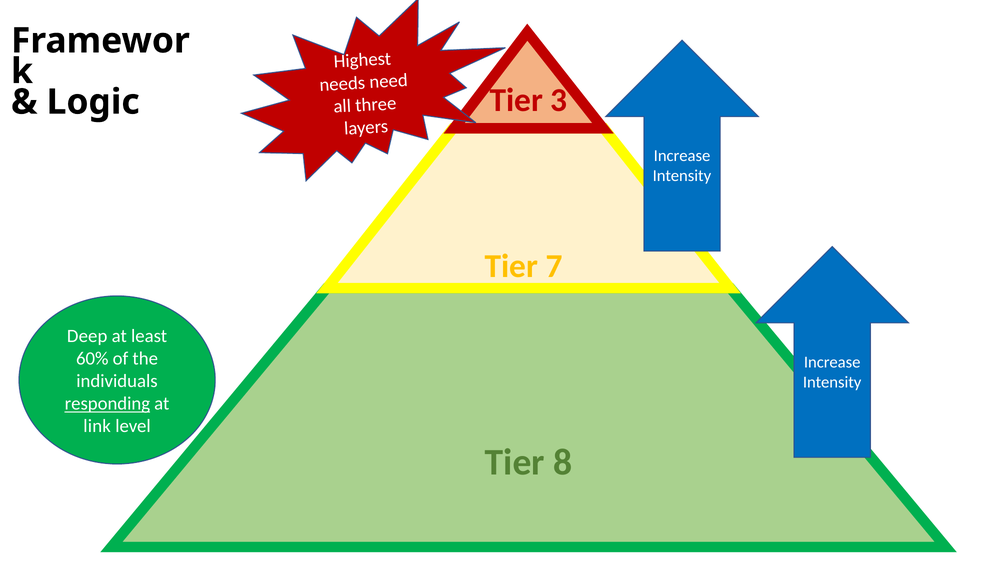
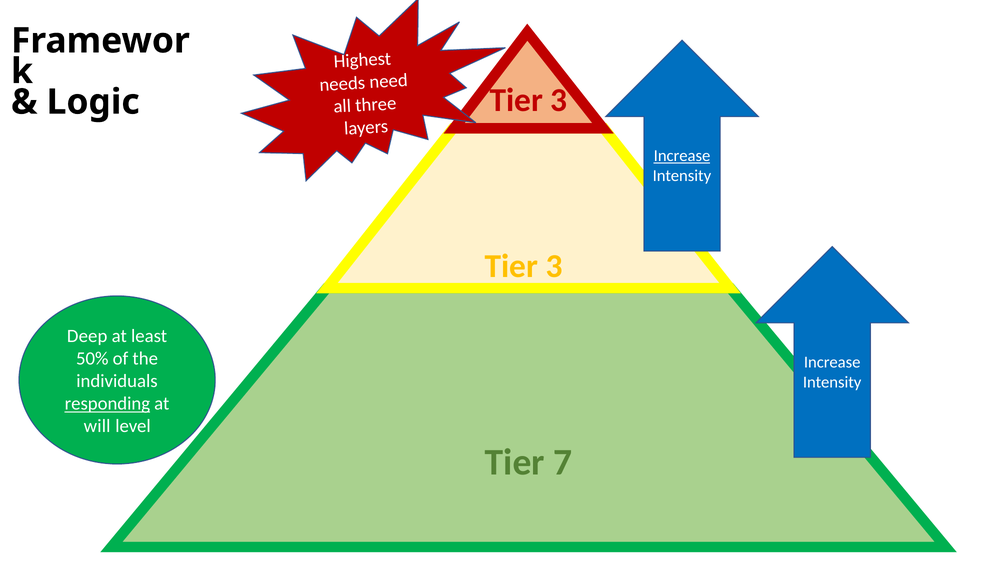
Increase underline: none -> present (682, 156)
7: 7 -> 3 (554, 266)
60%: 60% -> 50% (92, 359)
link: link -> will (97, 426)
8: 8 -> 7 (563, 462)
